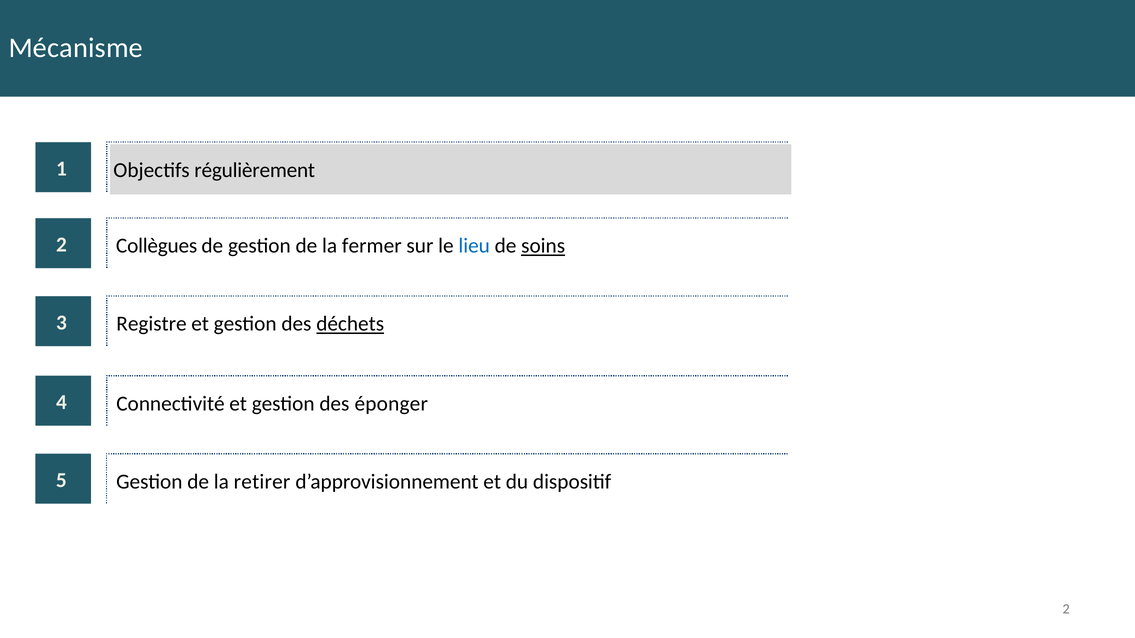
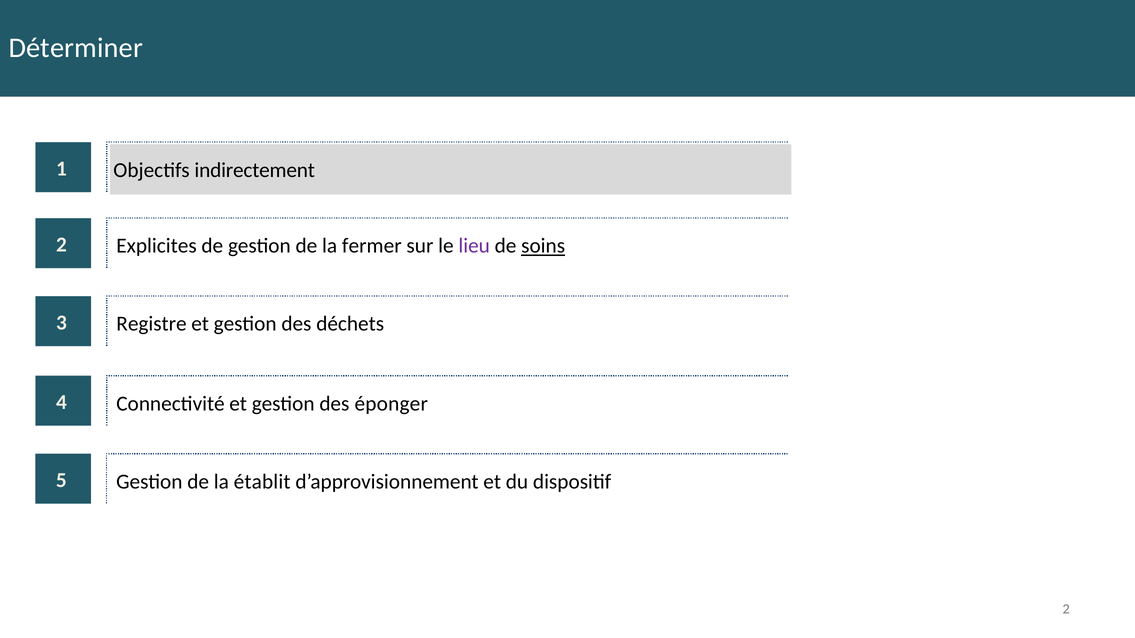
Mécanisme: Mécanisme -> Déterminer (76, 48)
régulièrement: régulièrement -> indirectement (255, 170)
Collègues: Collègues -> Explicites (157, 246)
lieu colour: blue -> purple (474, 246)
déchets underline: present -> none (350, 324)
retirer: retirer -> établit (262, 482)
